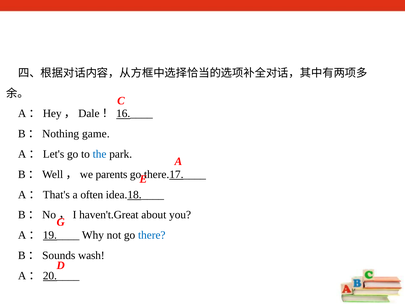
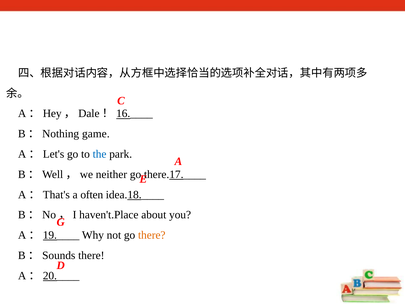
parents: parents -> neither (111, 174)
haven't.Great: haven't.Great -> haven't.Place (109, 215)
there colour: blue -> orange (152, 235)
B：Sounds wash: wash -> there (91, 255)
